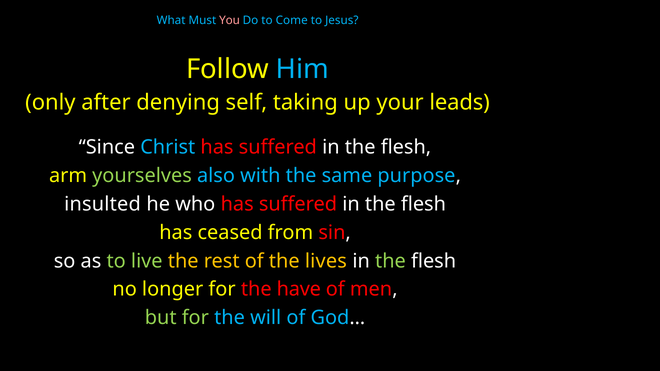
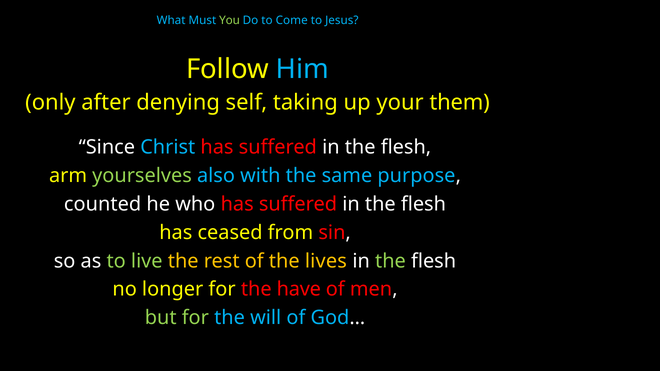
You colour: pink -> light green (230, 21)
leads: leads -> them (460, 103)
insulted: insulted -> counted (103, 204)
